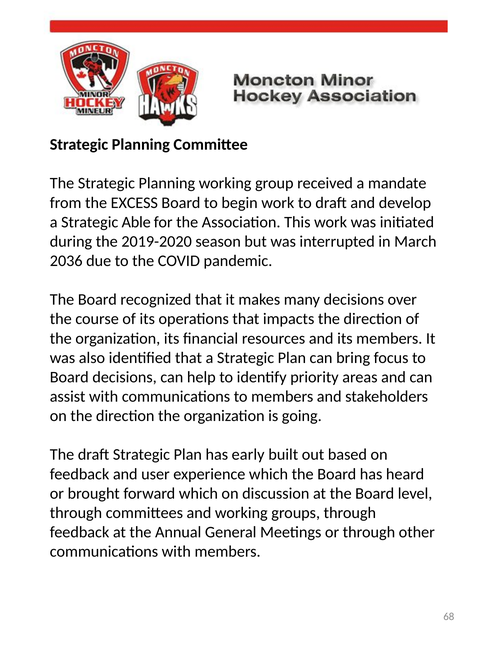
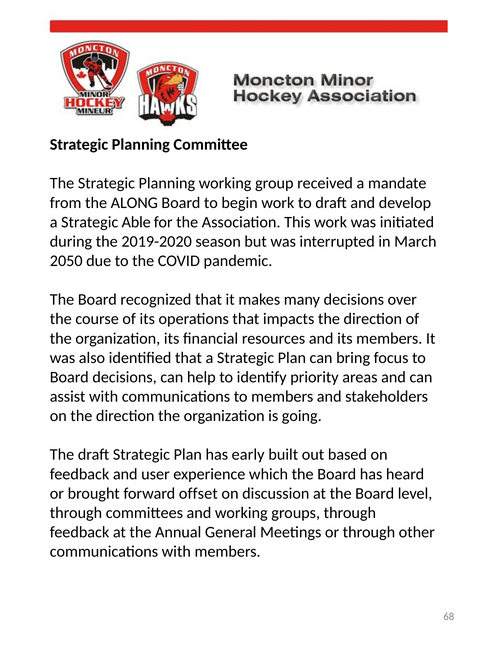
EXCESS: EXCESS -> ALONG (134, 203)
2036: 2036 -> 2050 (66, 261)
forward which: which -> offset (198, 494)
